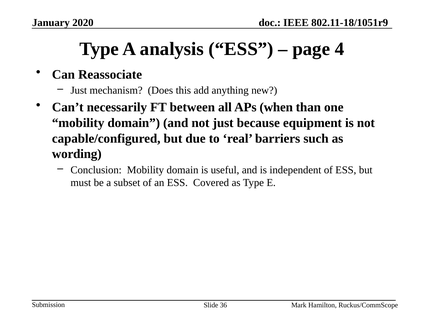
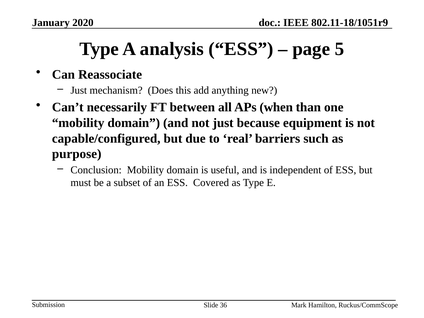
4: 4 -> 5 (340, 49)
wording: wording -> purpose (77, 154)
